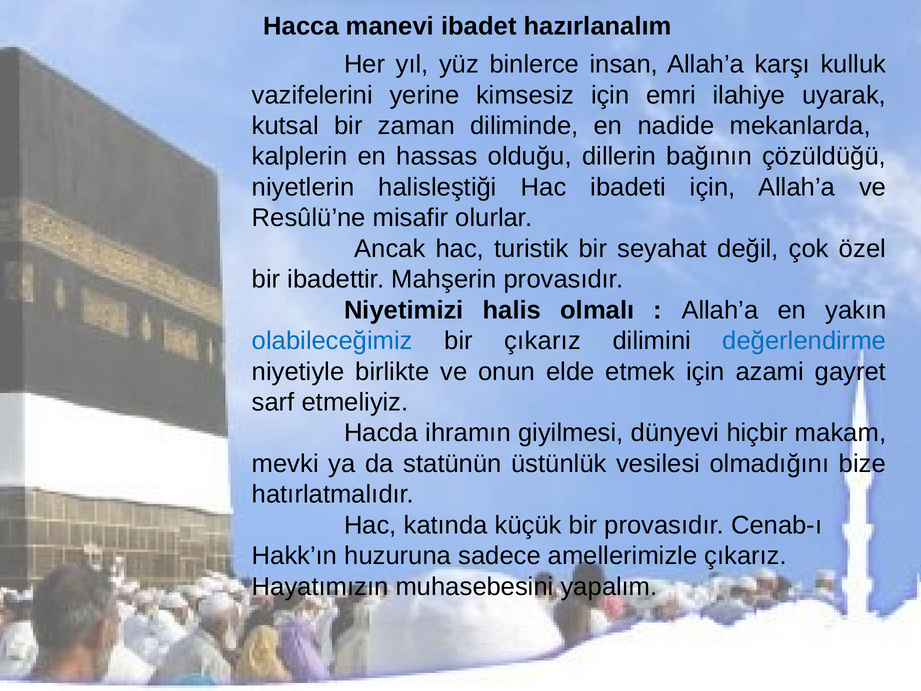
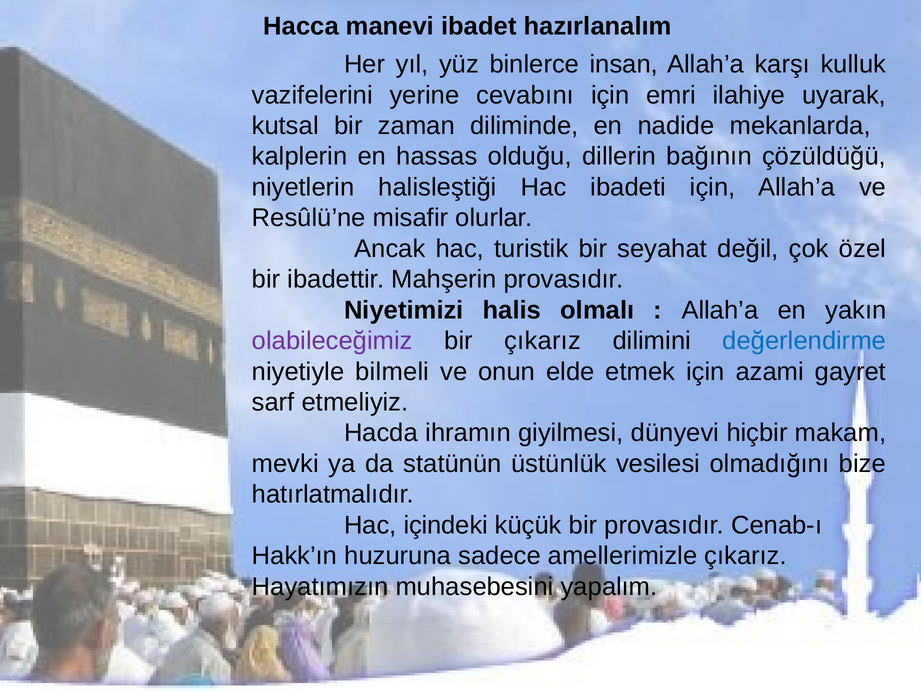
kimsesiz: kimsesiz -> cevabını (525, 95)
olabileceğimiz colour: blue -> purple (332, 341)
birlikte: birlikte -> bilmeli (392, 371)
katında: katında -> içindeki (446, 525)
